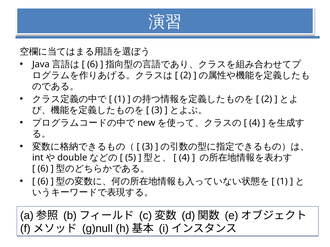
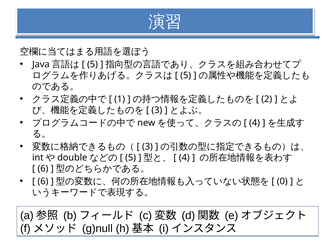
6: 6 -> 5 (92, 64)
2: 2 -> 5 (186, 75)
1: 1 -> 0 (282, 182)
